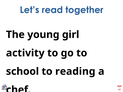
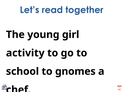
reading: reading -> gnomes (75, 72)
